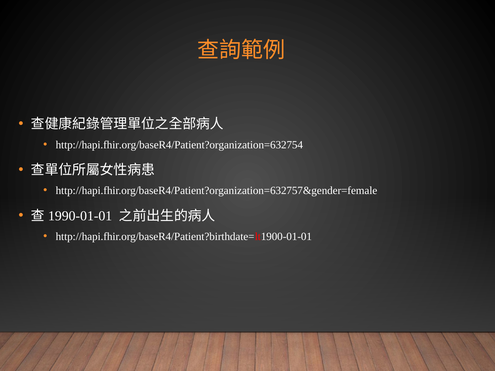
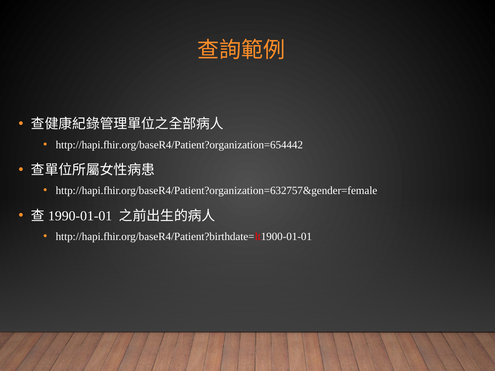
http://hapi.fhir.org/baseR4/Patient?organization=632754: http://hapi.fhir.org/baseR4/Patient?organization=632754 -> http://hapi.fhir.org/baseR4/Patient?organization=654442 (179, 145)
